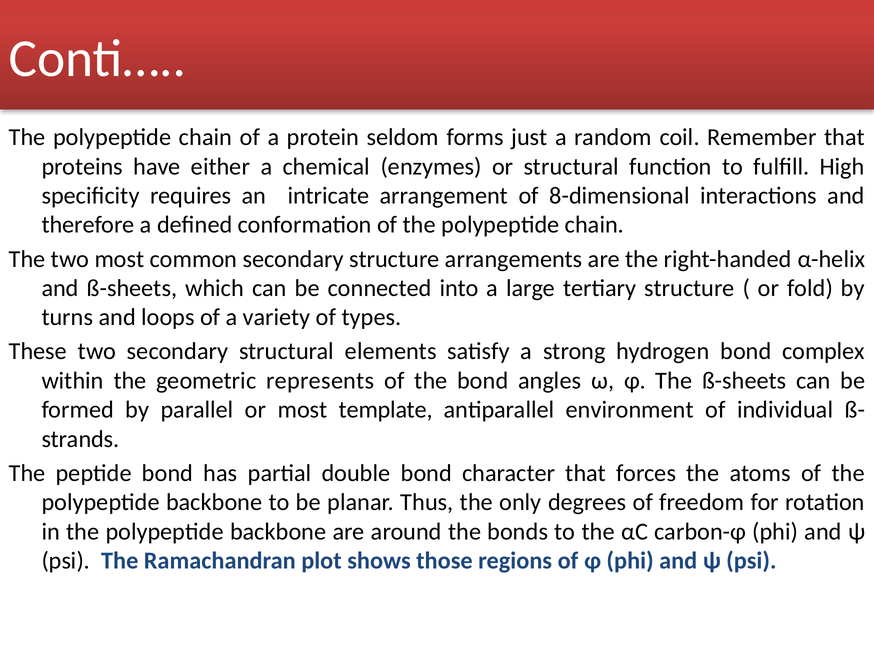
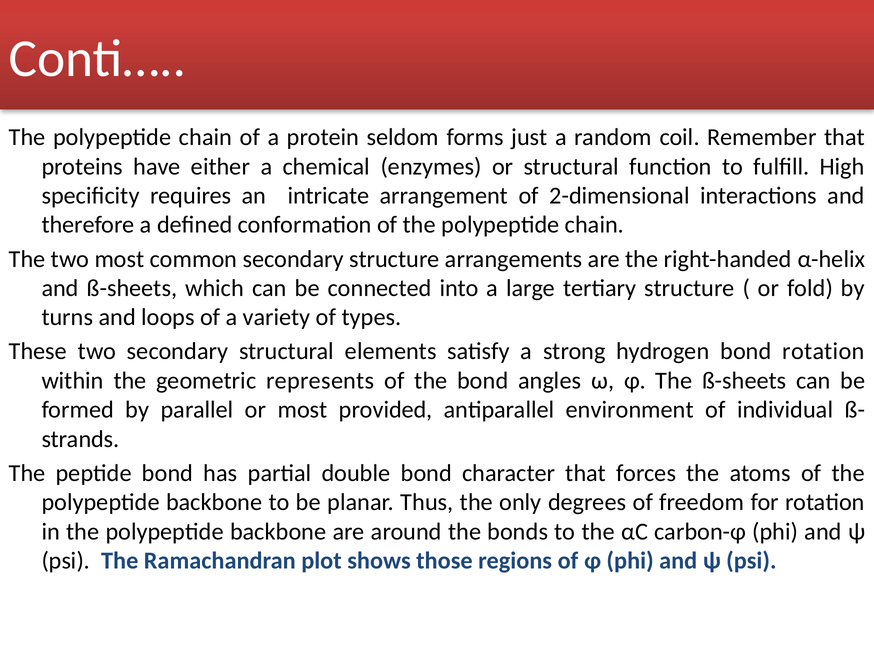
8-dimensional: 8-dimensional -> 2-dimensional (619, 196)
bond complex: complex -> rotation (823, 351)
template: template -> provided (386, 410)
